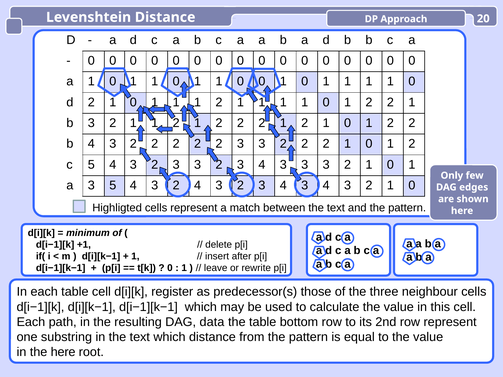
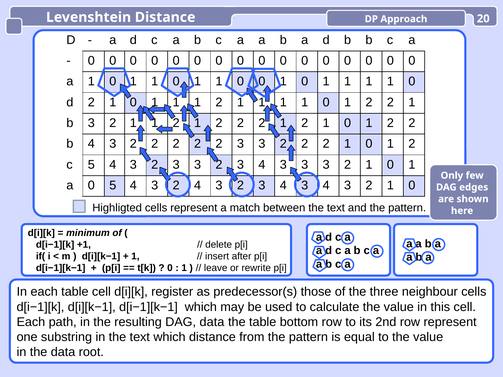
a 3: 3 -> 0 (91, 186)
the here: here -> data (63, 352)
